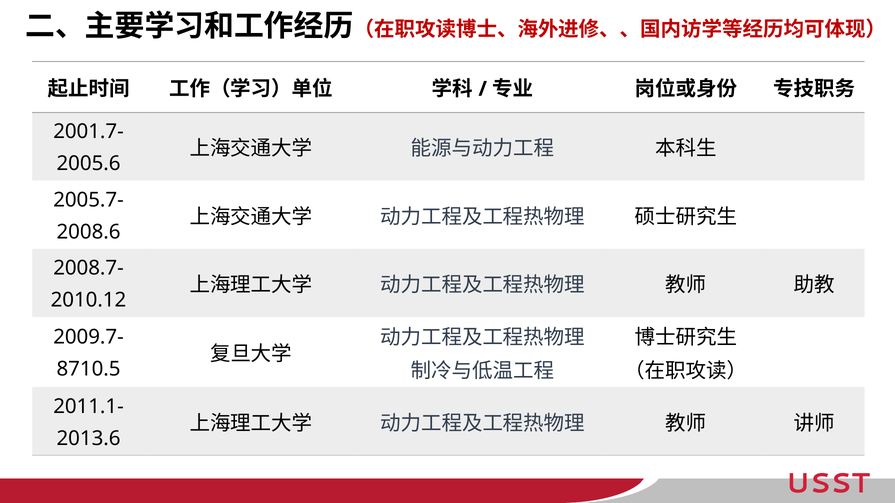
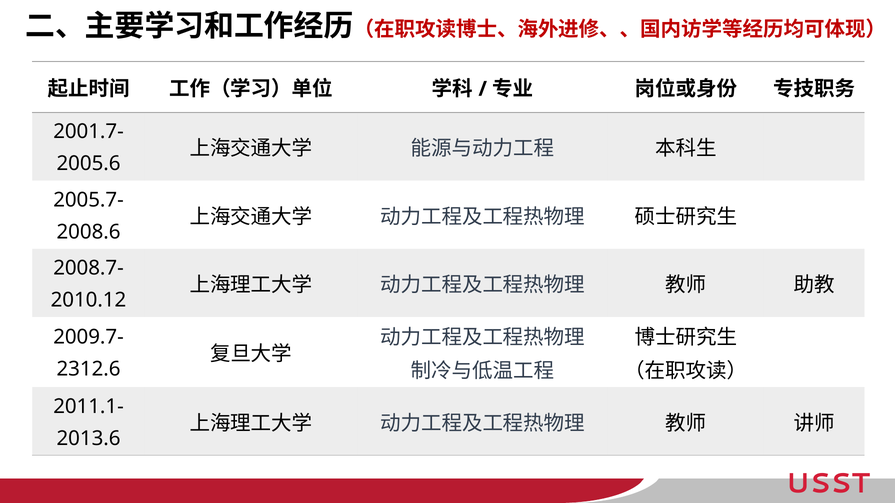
8710.5: 8710.5 -> 2312.6 (89, 370)
